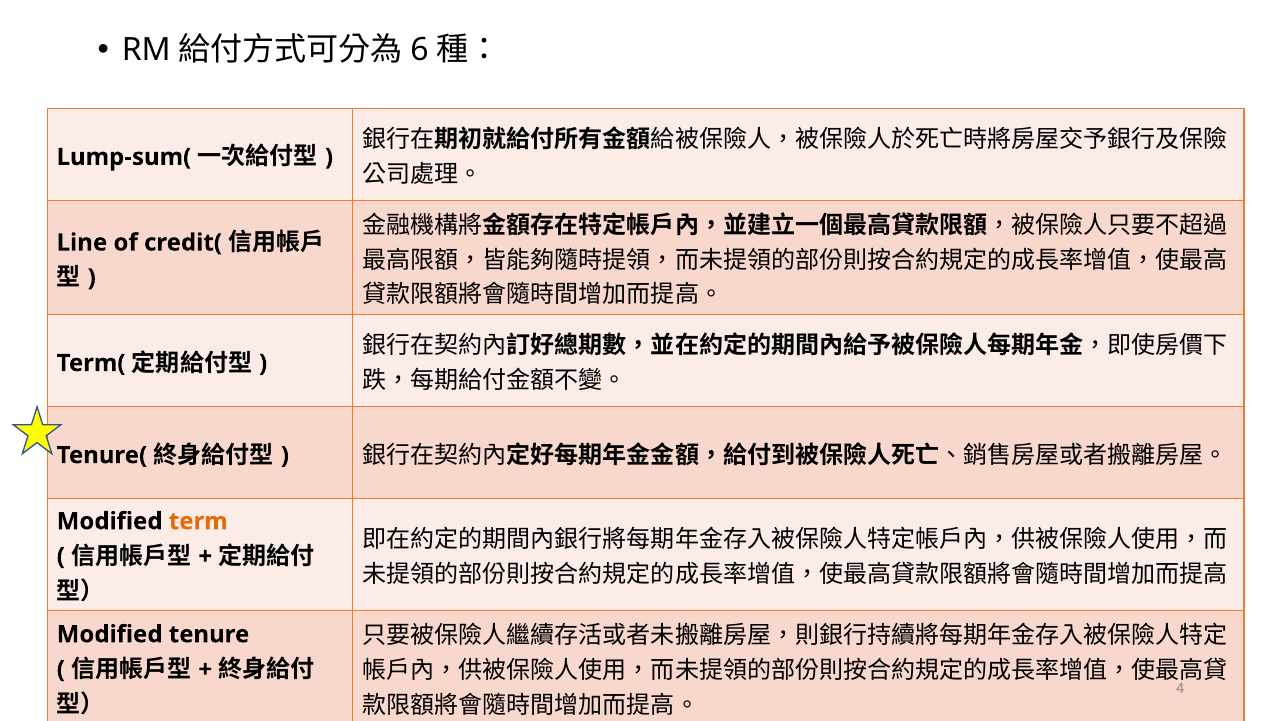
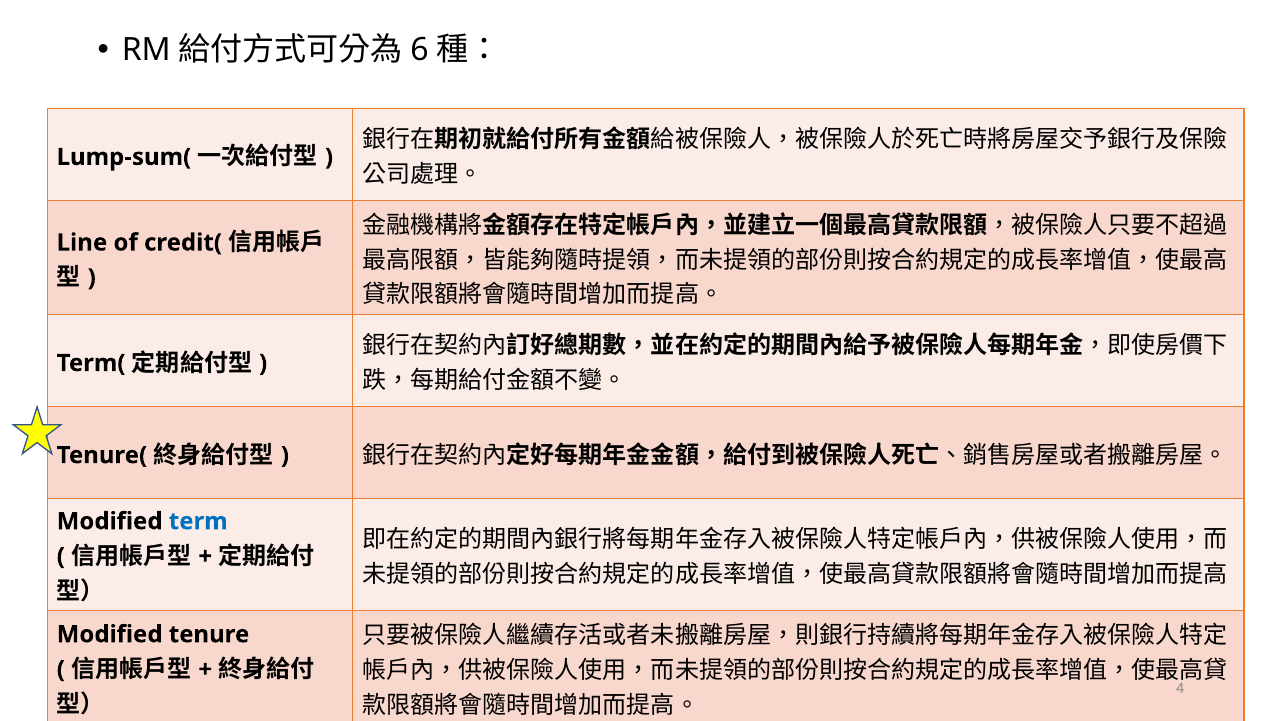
term colour: orange -> blue (198, 521)
